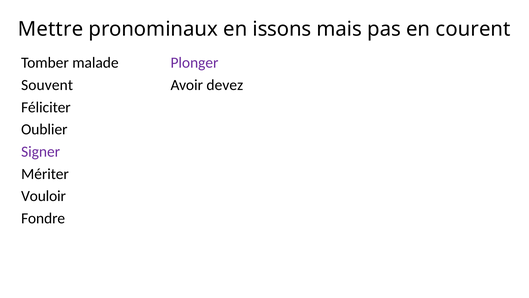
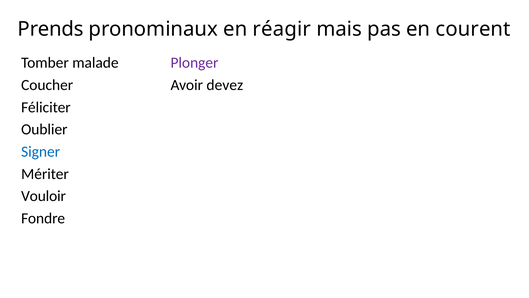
Mettre: Mettre -> Prends (51, 29)
issons: issons -> réagir (282, 29)
Souvent: Souvent -> Coucher (47, 85)
Signer colour: purple -> blue (41, 151)
